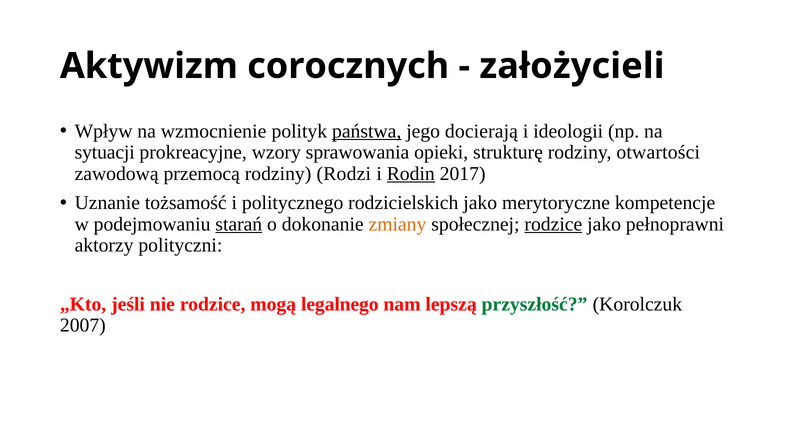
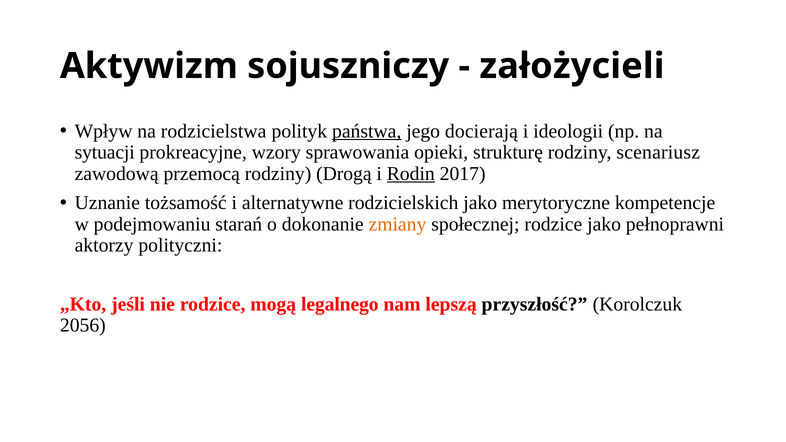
corocznych: corocznych -> sojuszniczy (348, 66)
wzmocnienie: wzmocnienie -> rodzicielstwa (214, 131)
otwartości: otwartości -> scenariusz (658, 152)
Rodzi: Rodzi -> Drogą (344, 174)
politycznego: politycznego -> alternatywne (293, 203)
starań underline: present -> none (239, 224)
rodzice underline: present -> none (553, 224)
przyszłość colour: green -> black (535, 304)
2007: 2007 -> 2056 (83, 325)
